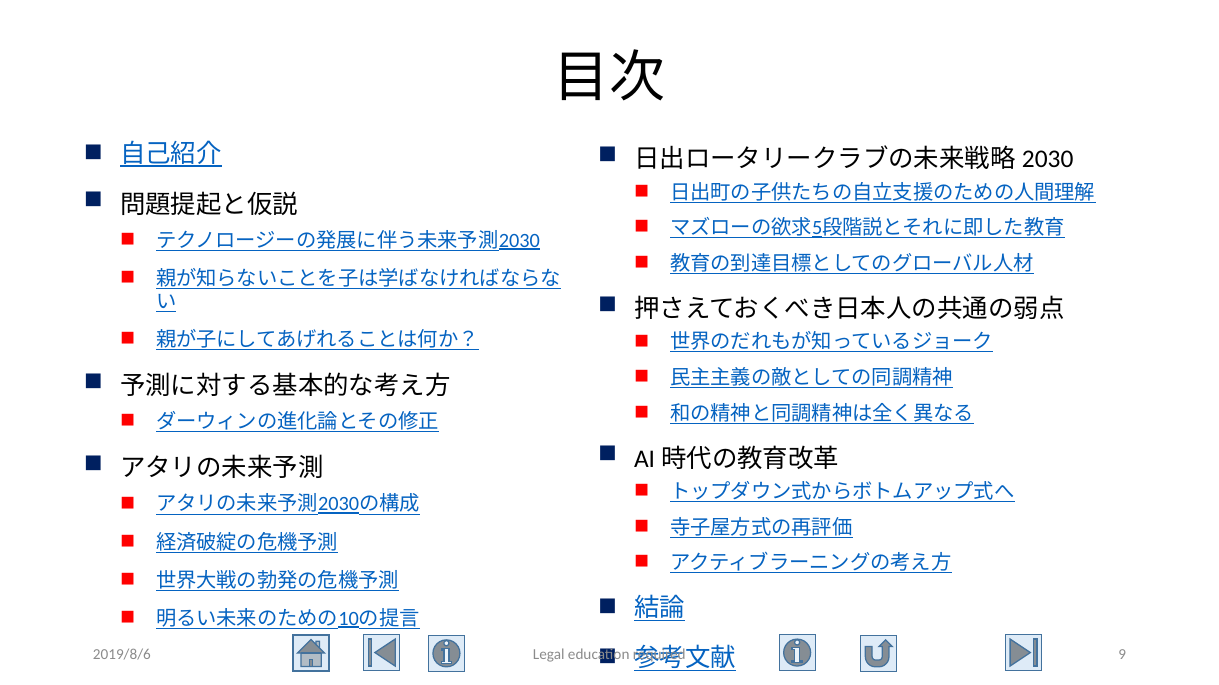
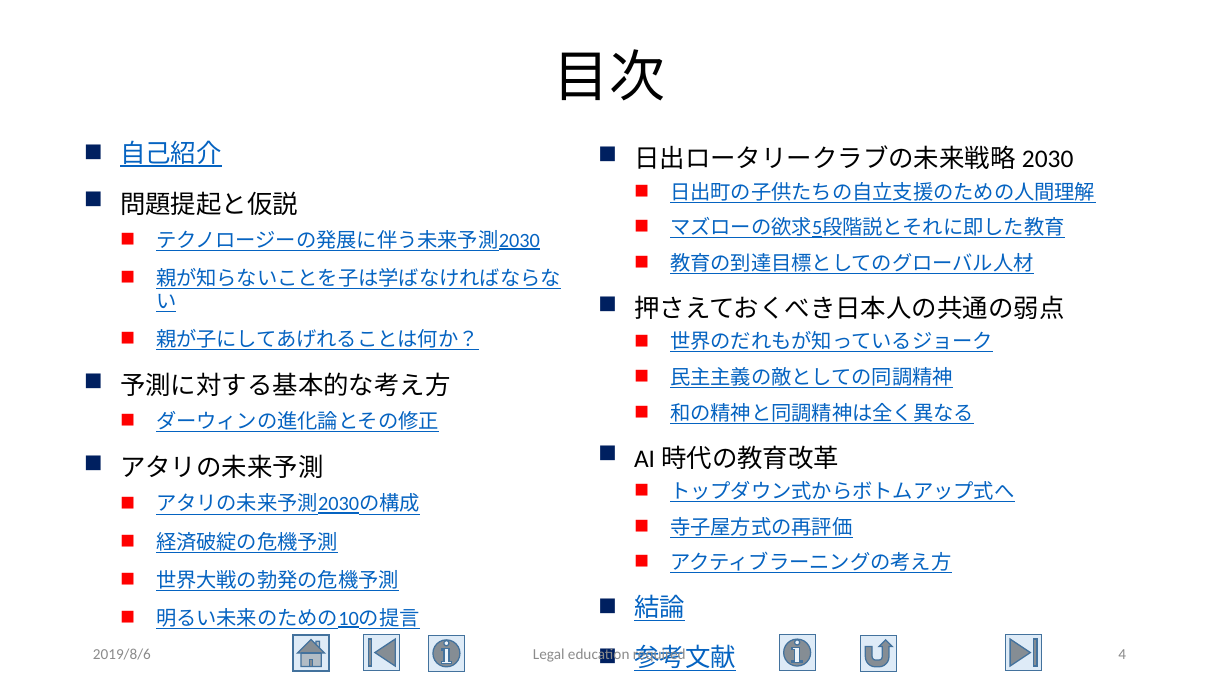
9: 9 -> 4 (1122, 655)
